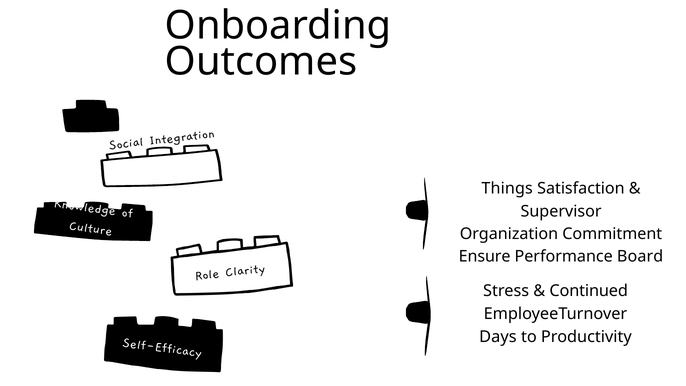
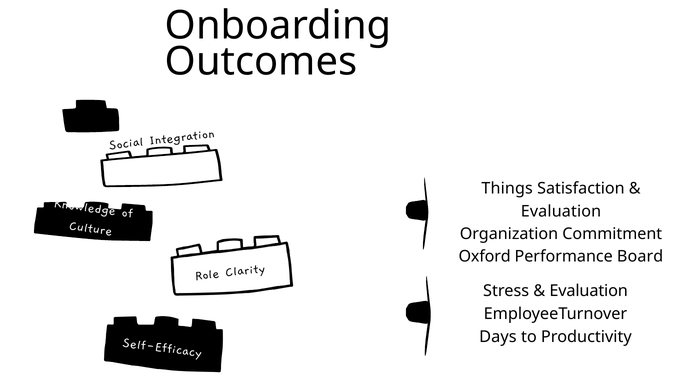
Supervisor: Supervisor -> Evaluation (561, 211)
Ensure: Ensure -> Oxford (485, 256)
Continued: Continued -> Evaluation (589, 291)
